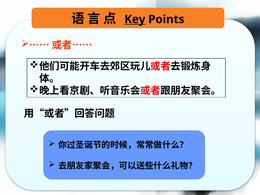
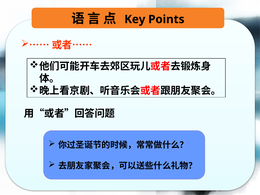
Key underline: present -> none (135, 19)
